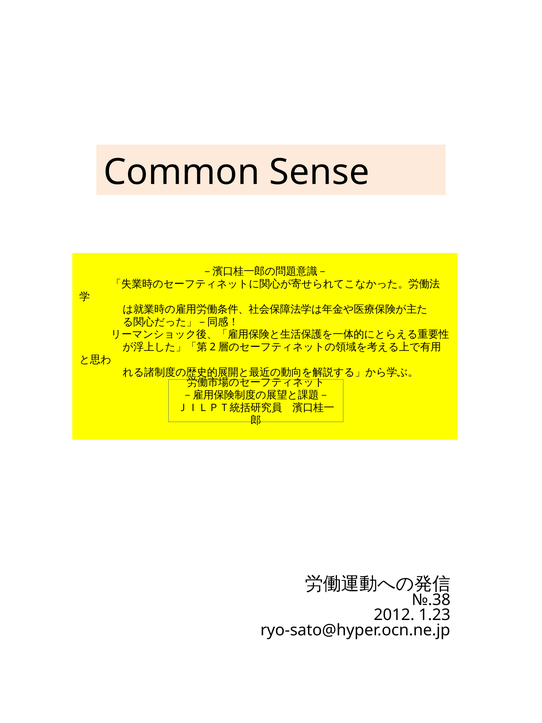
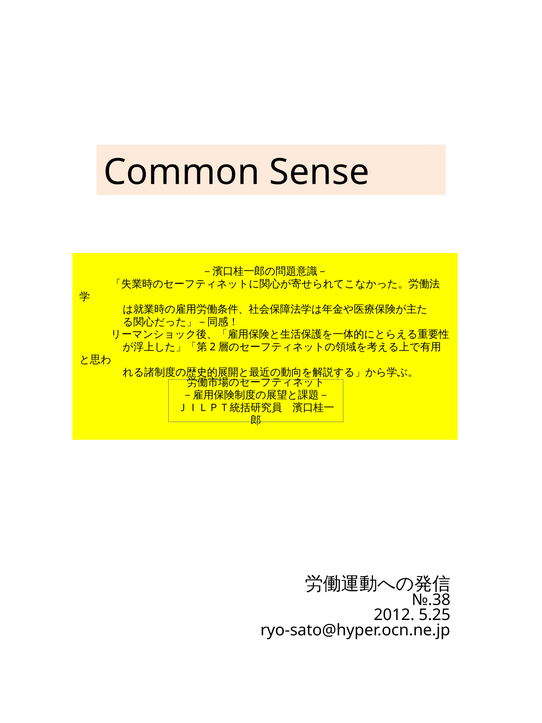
1.23: 1.23 -> 5.25 (435, 615)
